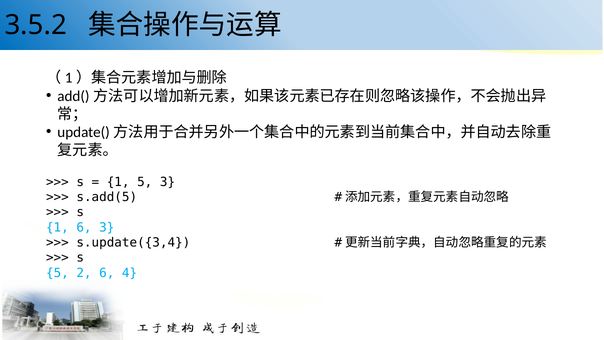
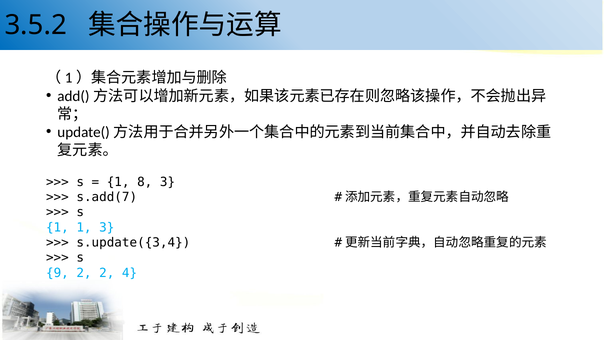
1 5: 5 -> 8 (145, 182)
s.add(5: s.add(5 -> s.add(7 (107, 197)
1 6: 6 -> 1 (84, 227)
5: 5 -> 9 (57, 273)
2 6: 6 -> 2 (107, 273)
